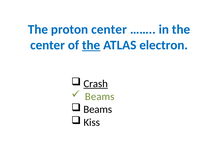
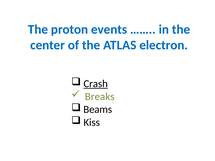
proton center: center -> events (109, 29)
the underline: present -> none (91, 45)
Beams: Beams -> Breaks (100, 97)
